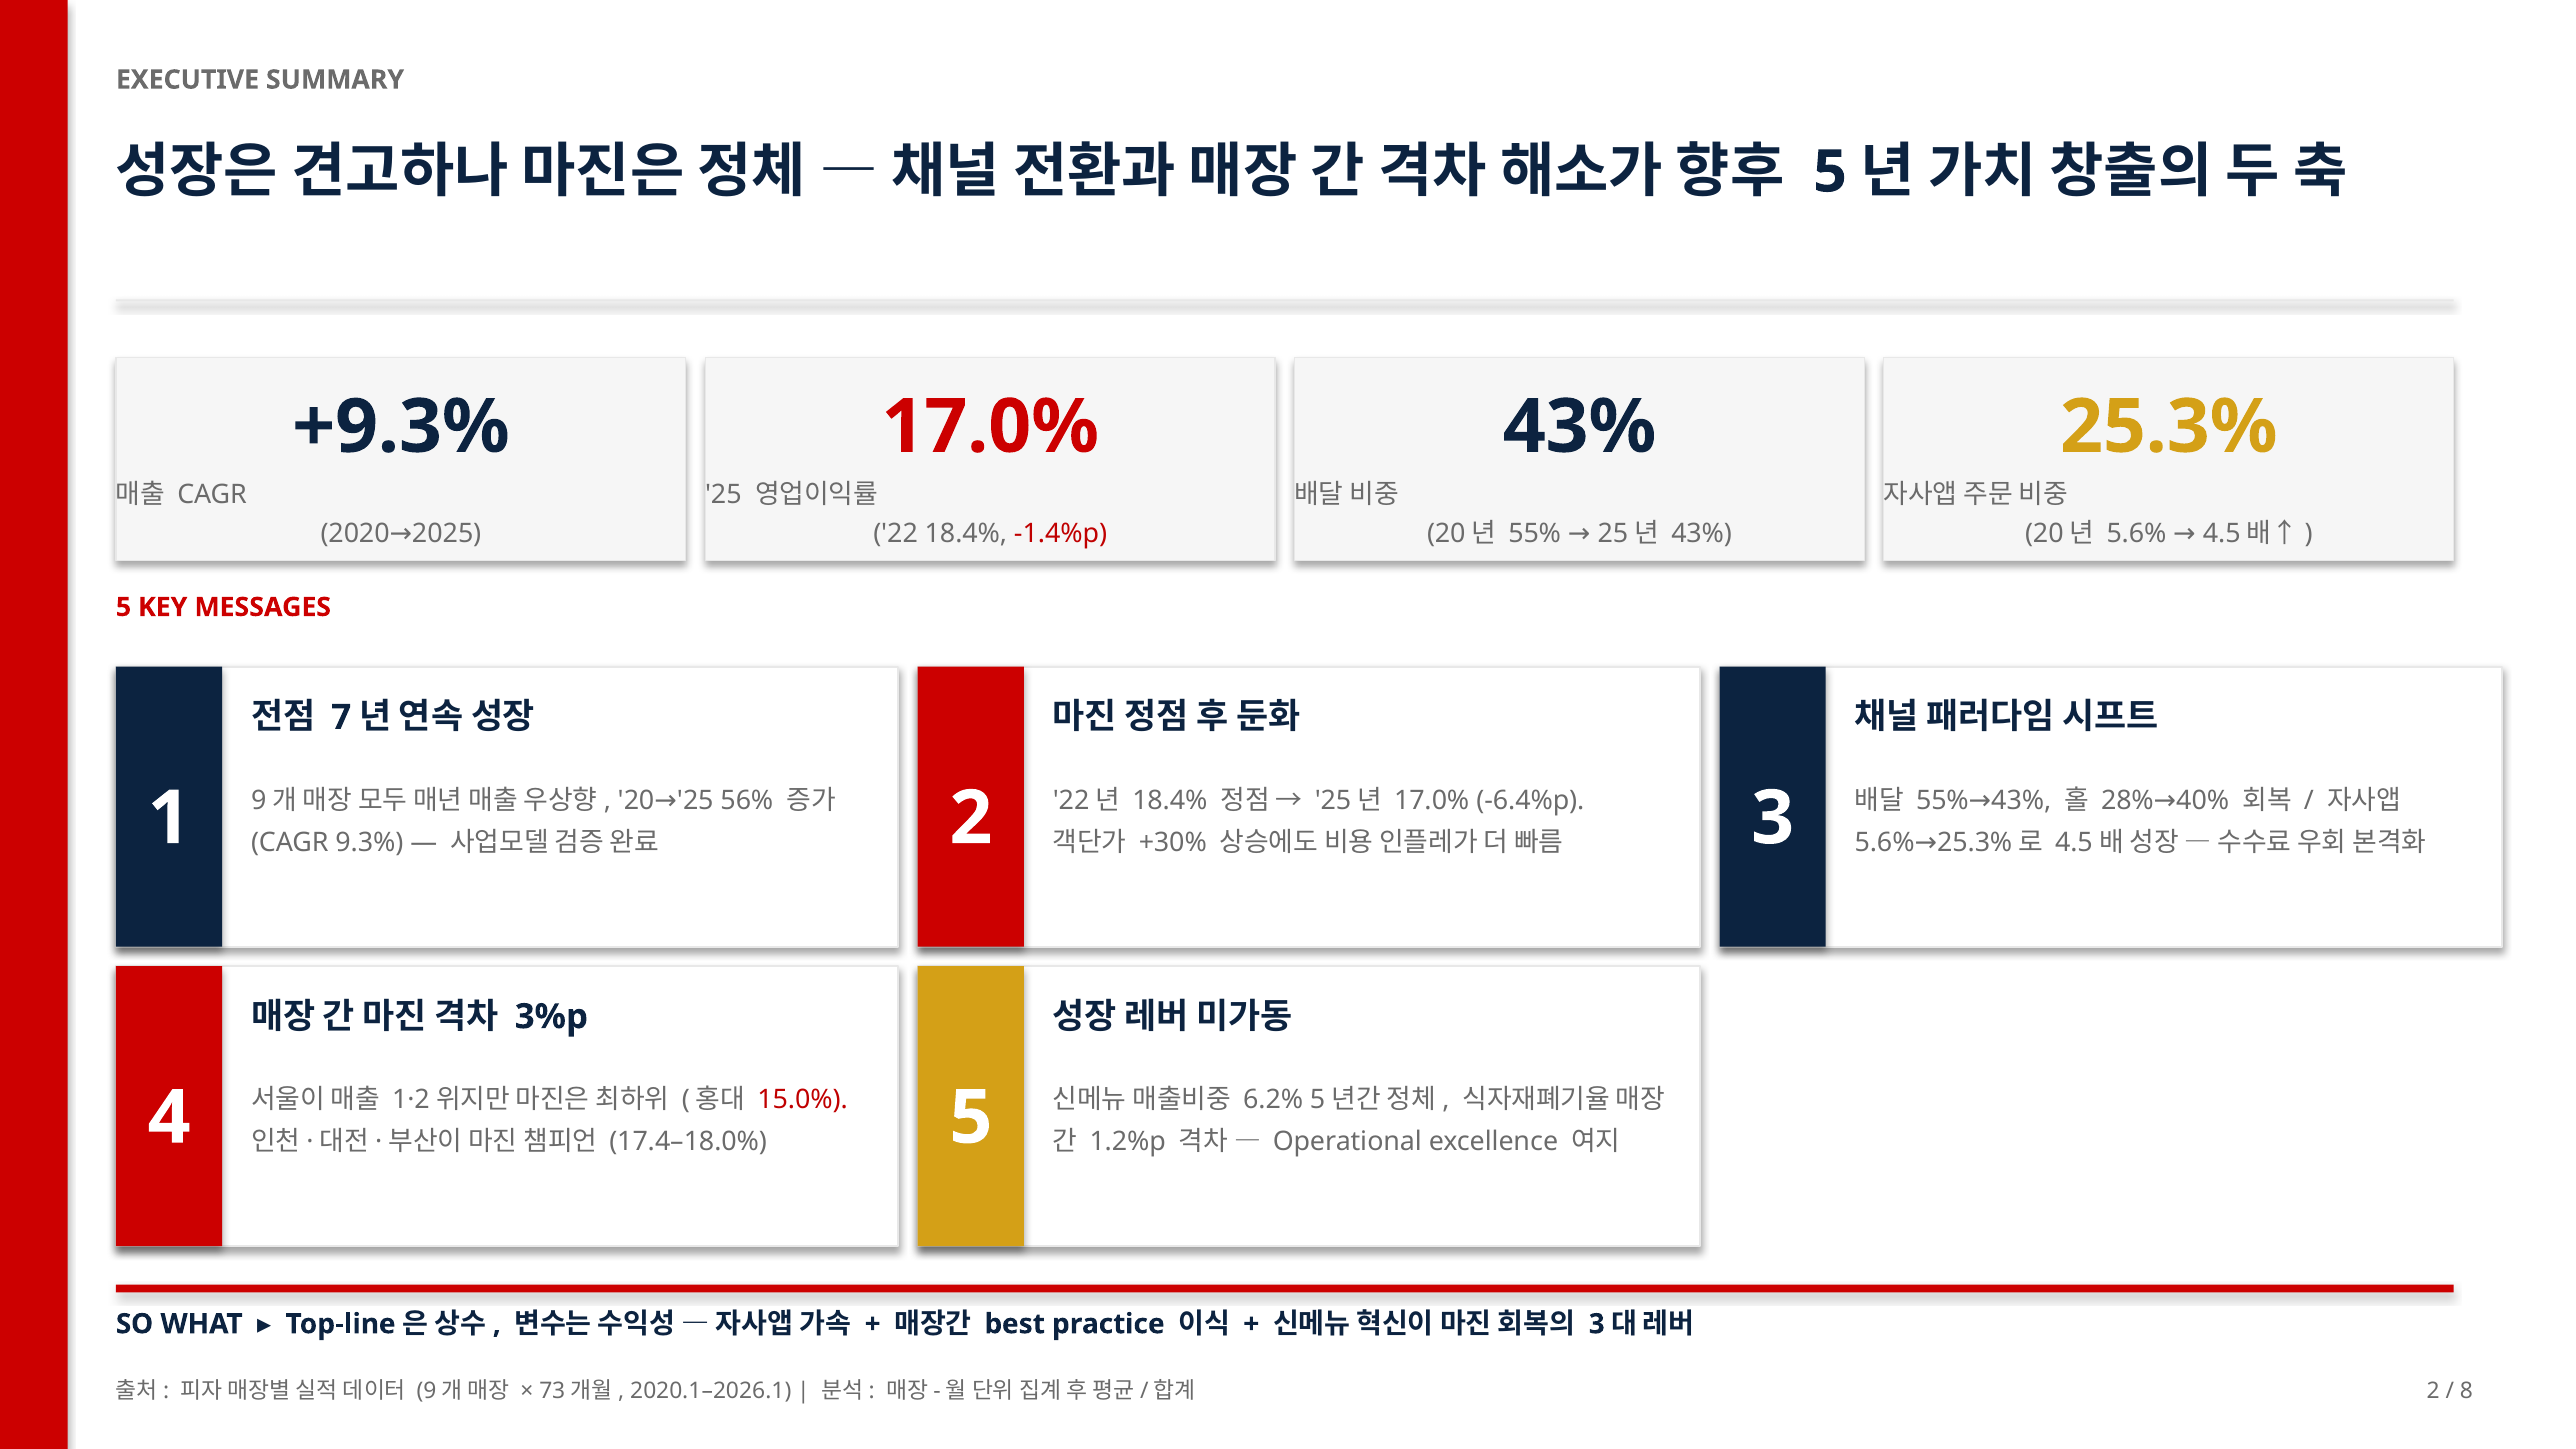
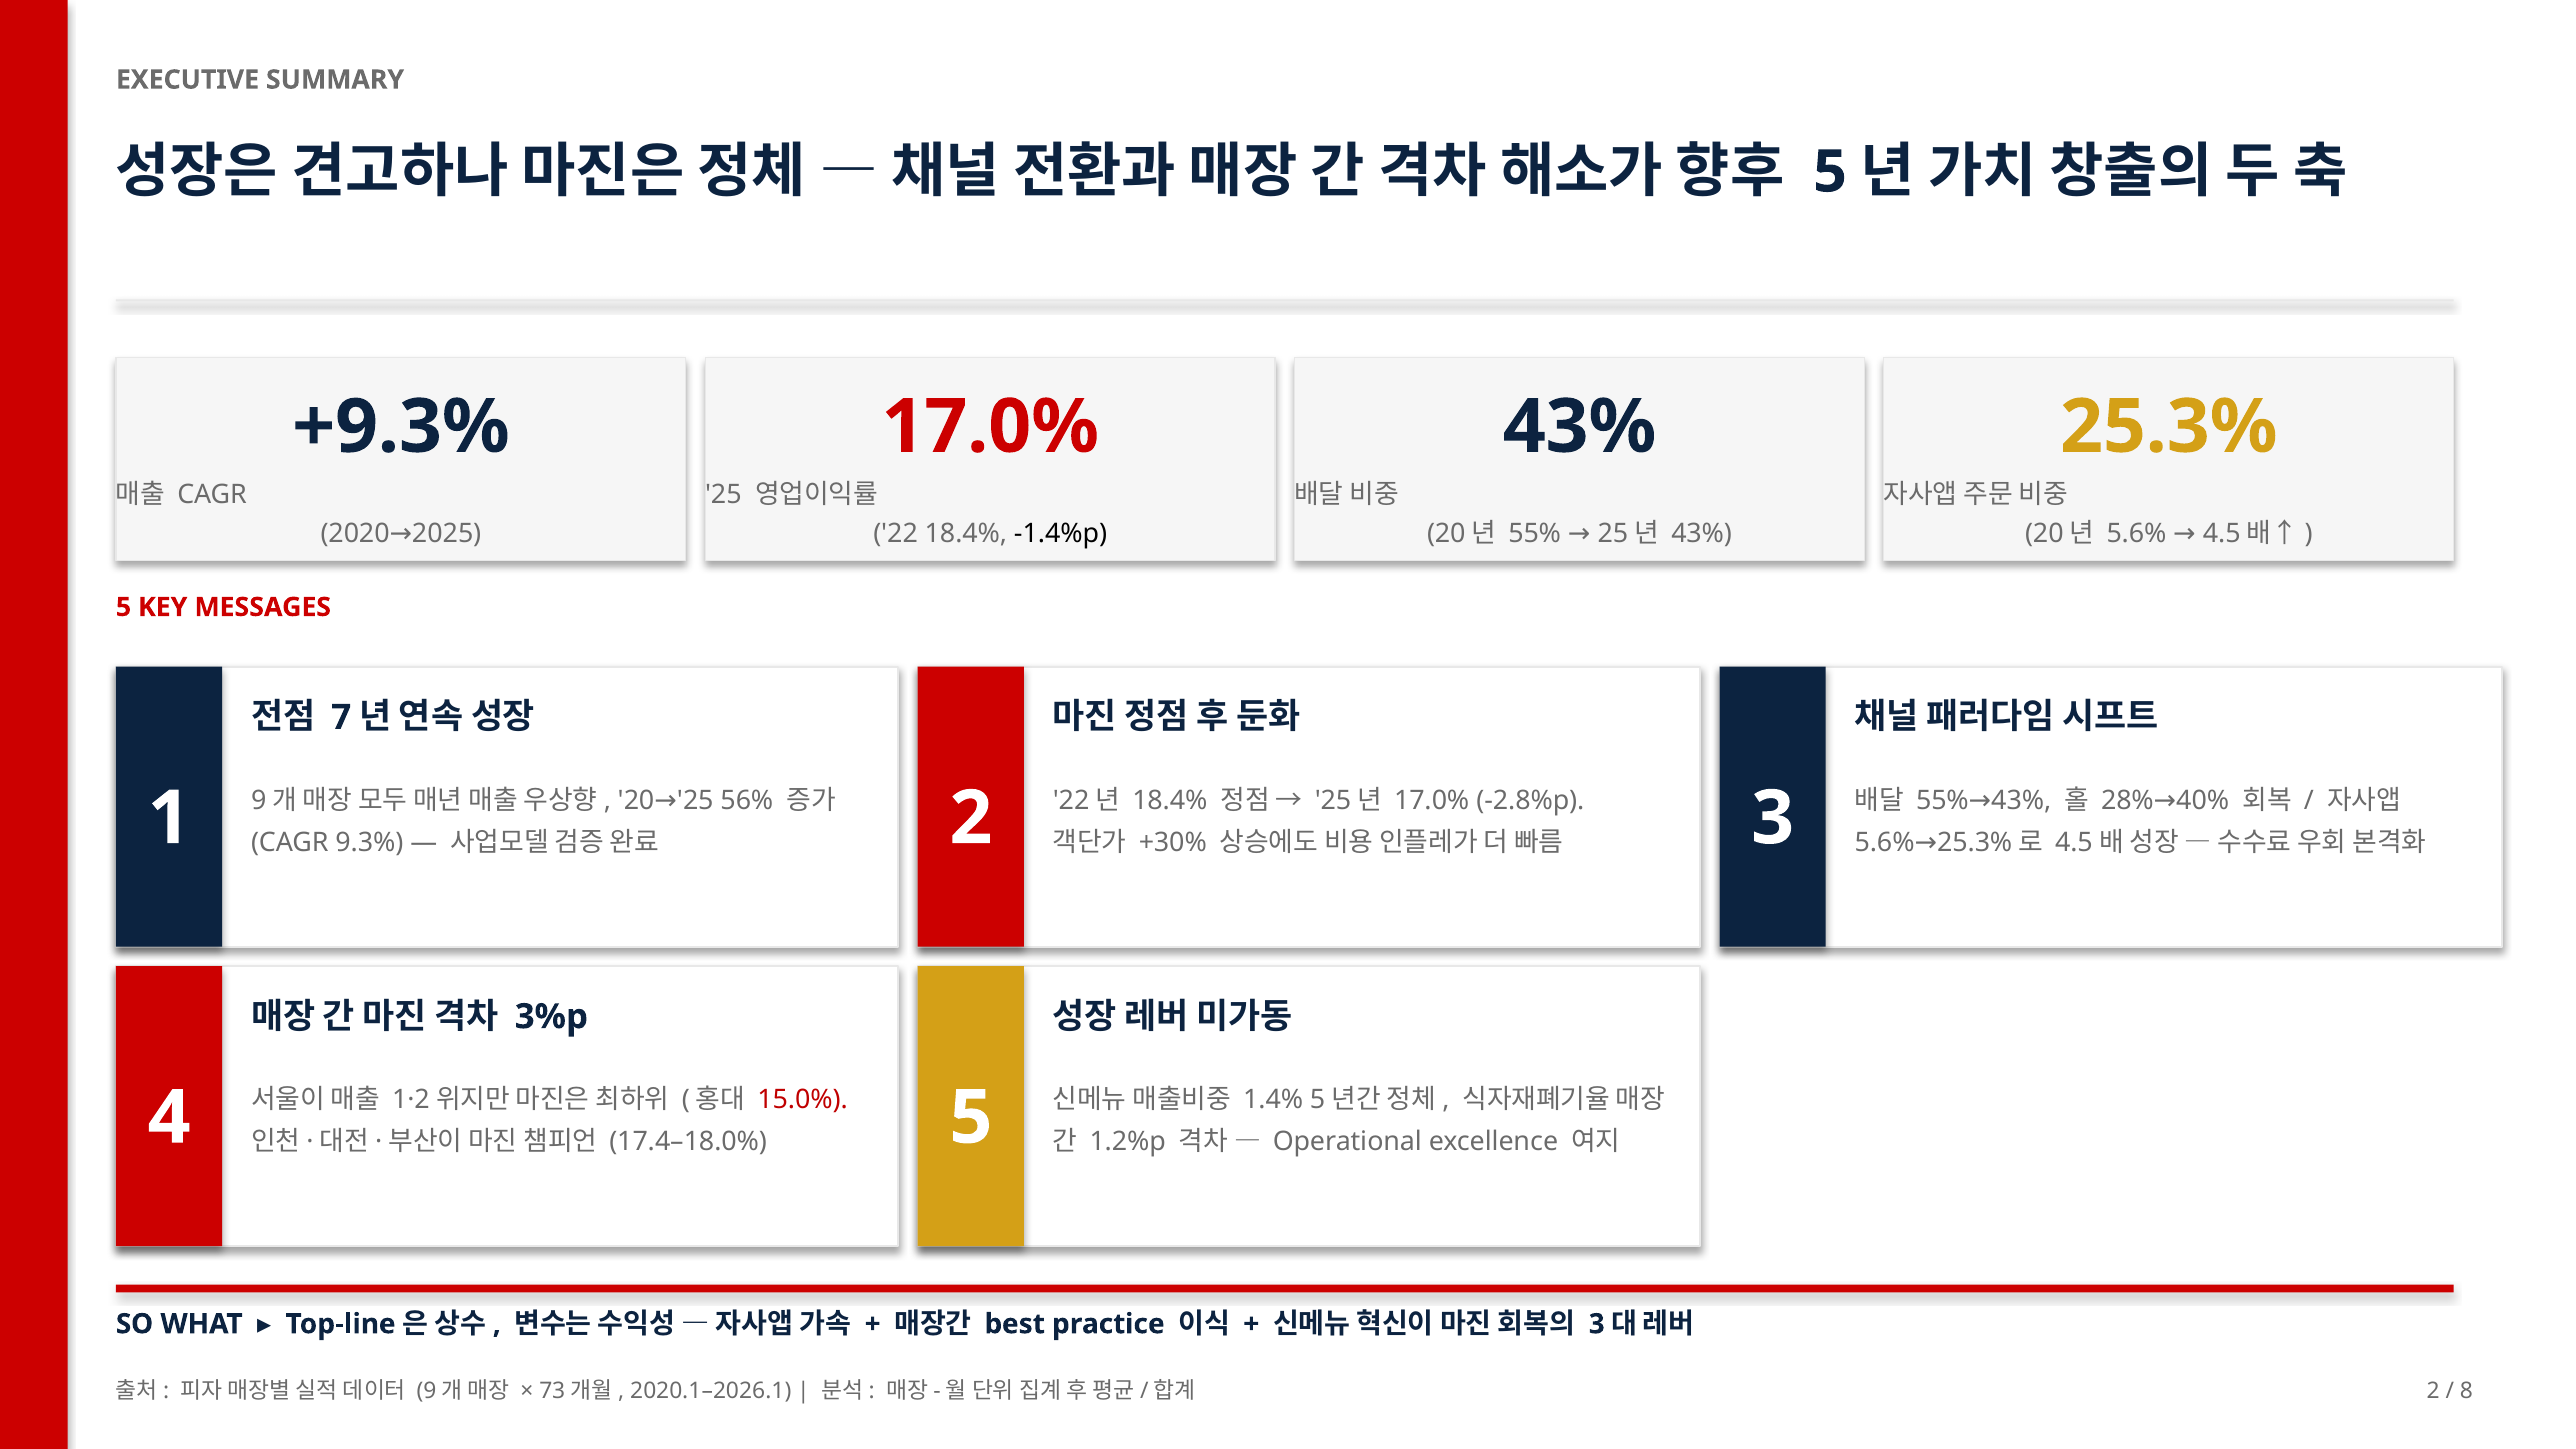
-1.4%p colour: red -> black (1061, 534)
-6.4%p: -6.4%p -> -2.8%p (1530, 800)
6.2%: 6.2% -> 1.4% (1273, 1100)
